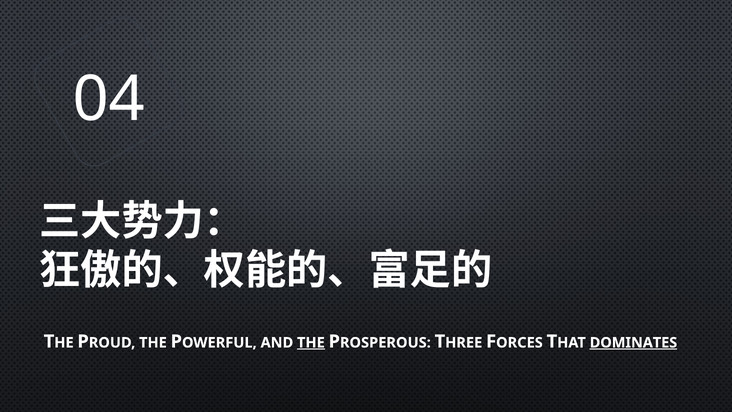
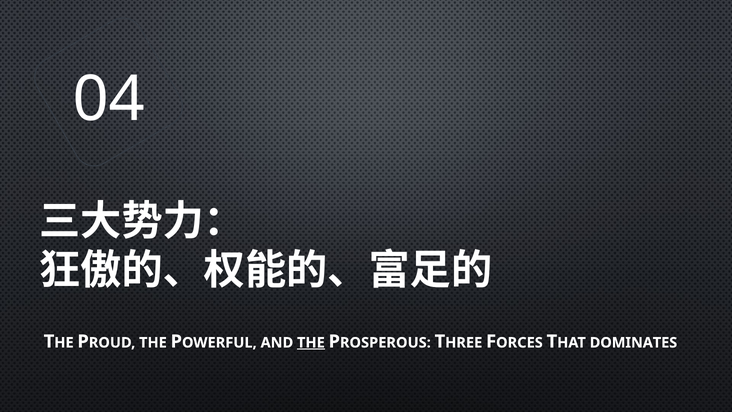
DOMINATES underline: present -> none (633, 343)
